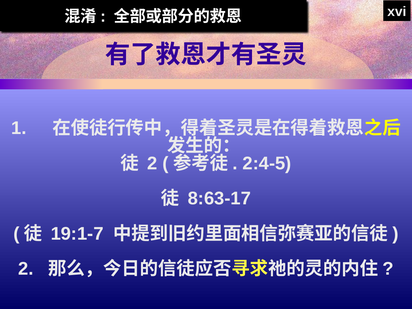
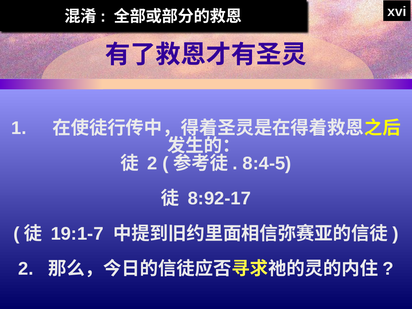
2:4-5: 2:4-5 -> 8:4-5 (267, 163)
8:63-17: 8:63-17 -> 8:92-17 (219, 199)
